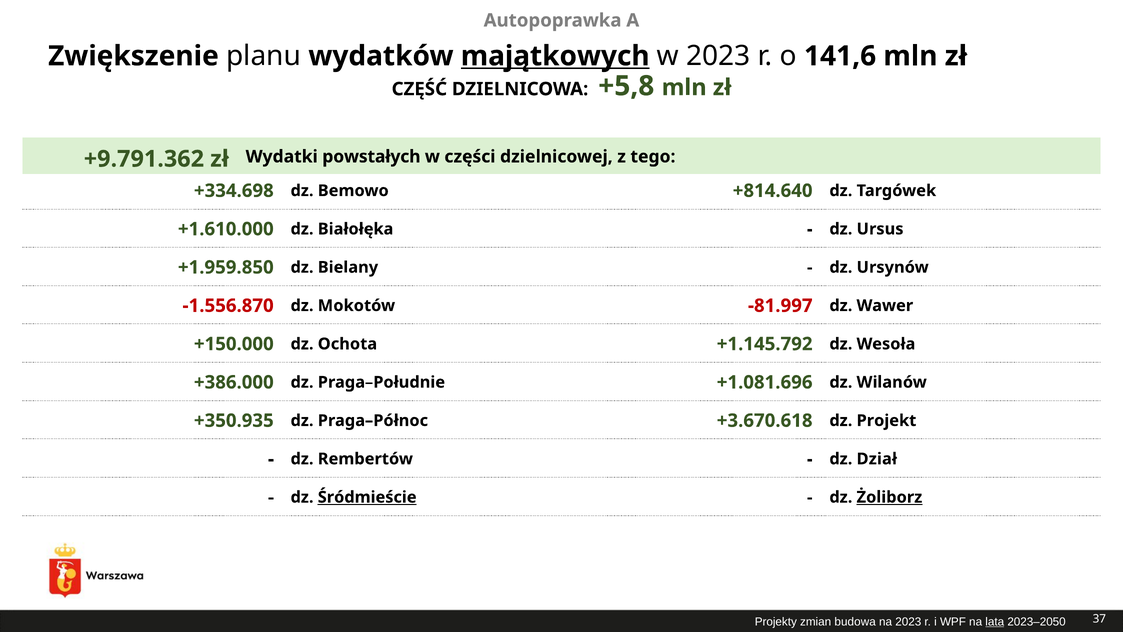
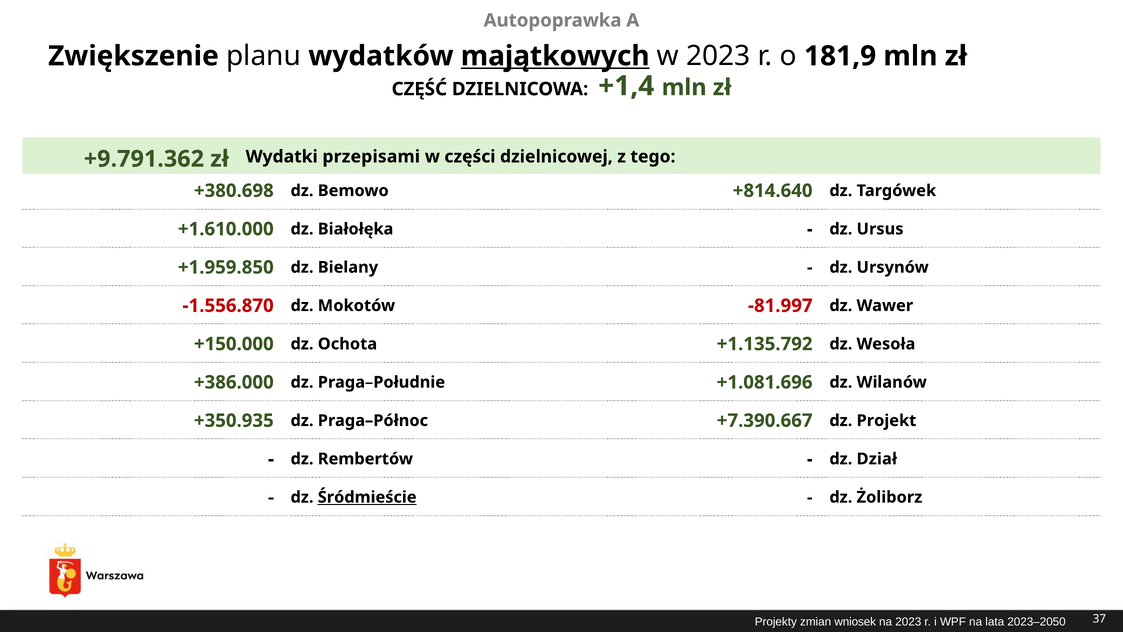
141,6: 141,6 -> 181,9 (840, 56)
+5,8: +5,8 -> +1,4 (626, 86)
powstałych: powstałych -> przepisami (371, 157)
+334.698: +334.698 -> +380.698 (234, 191)
+1.145.792: +1.145.792 -> +1.135.792 (765, 344)
+3.670.618: +3.670.618 -> +7.390.667 (765, 420)
Żoliborz underline: present -> none (889, 497)
budowa: budowa -> wniosek (855, 622)
lata underline: present -> none (995, 622)
